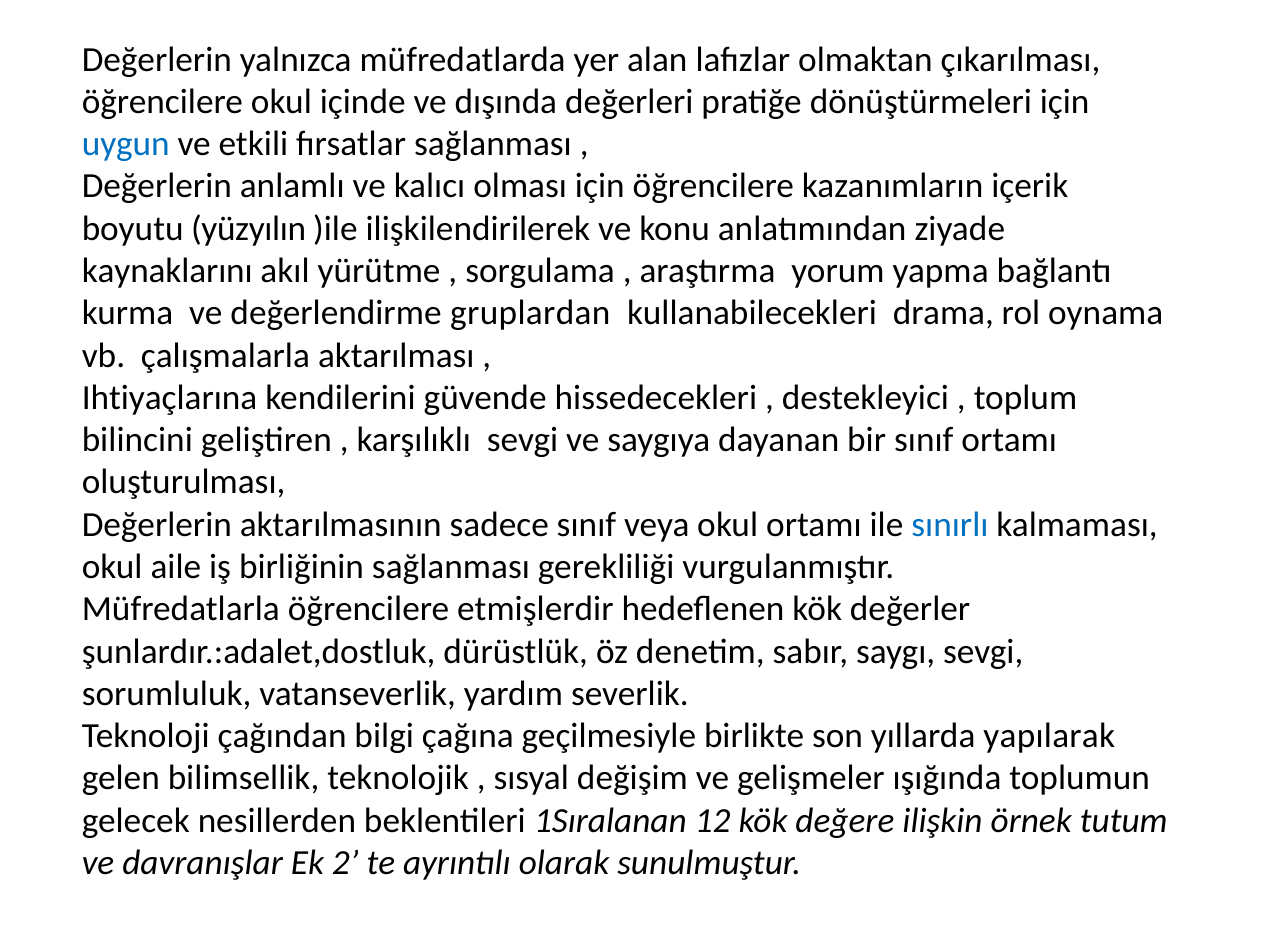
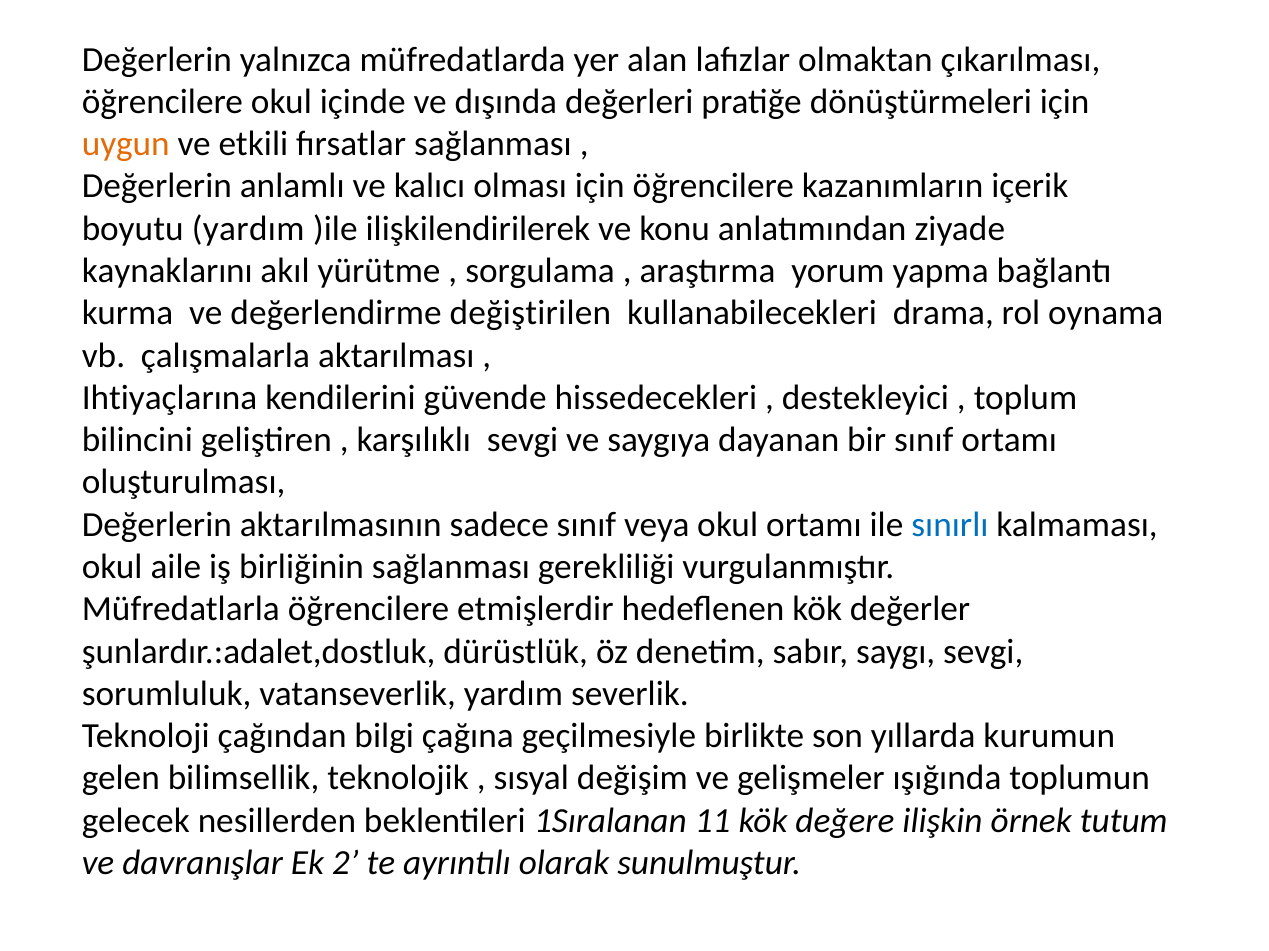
uygun colour: blue -> orange (126, 144)
boyutu yüzyılın: yüzyılın -> yardım (248, 229)
gruplardan: gruplardan -> değiştirilen (530, 313)
yapılarak: yapılarak -> kurumun (1049, 737)
12: 12 -> 11 (713, 821)
